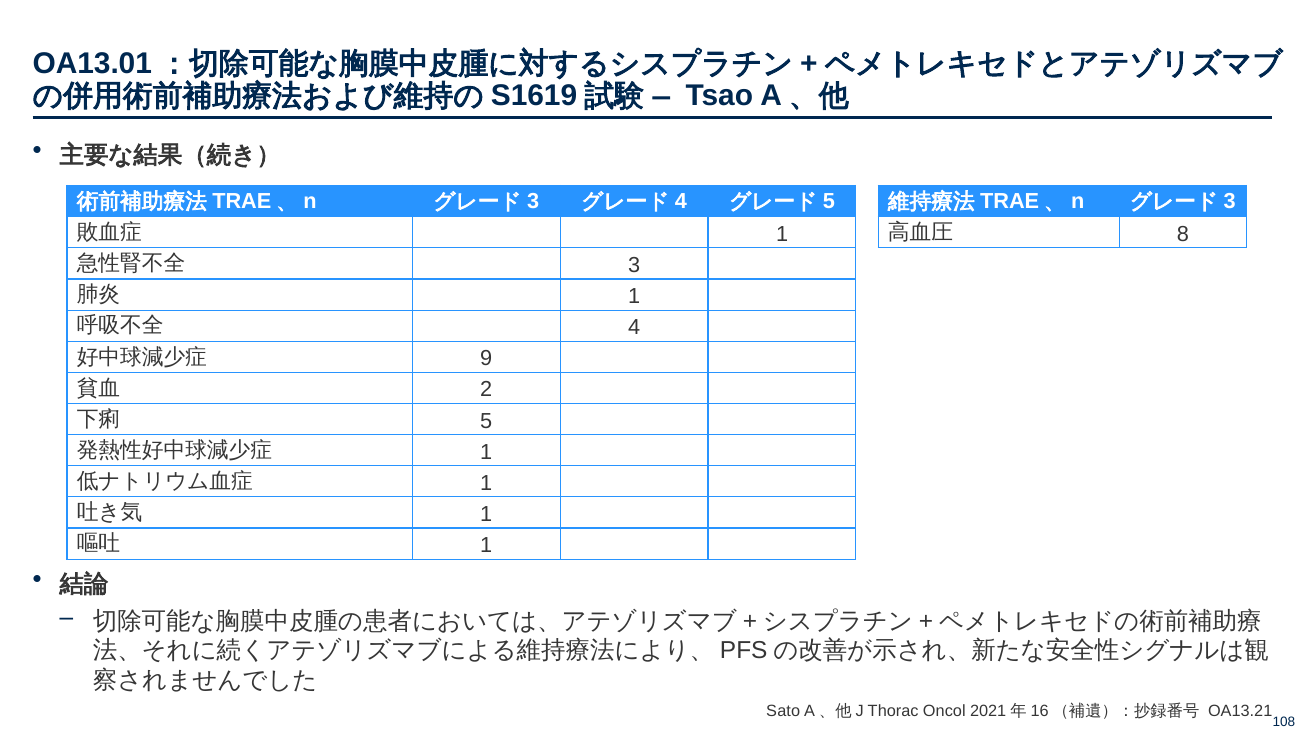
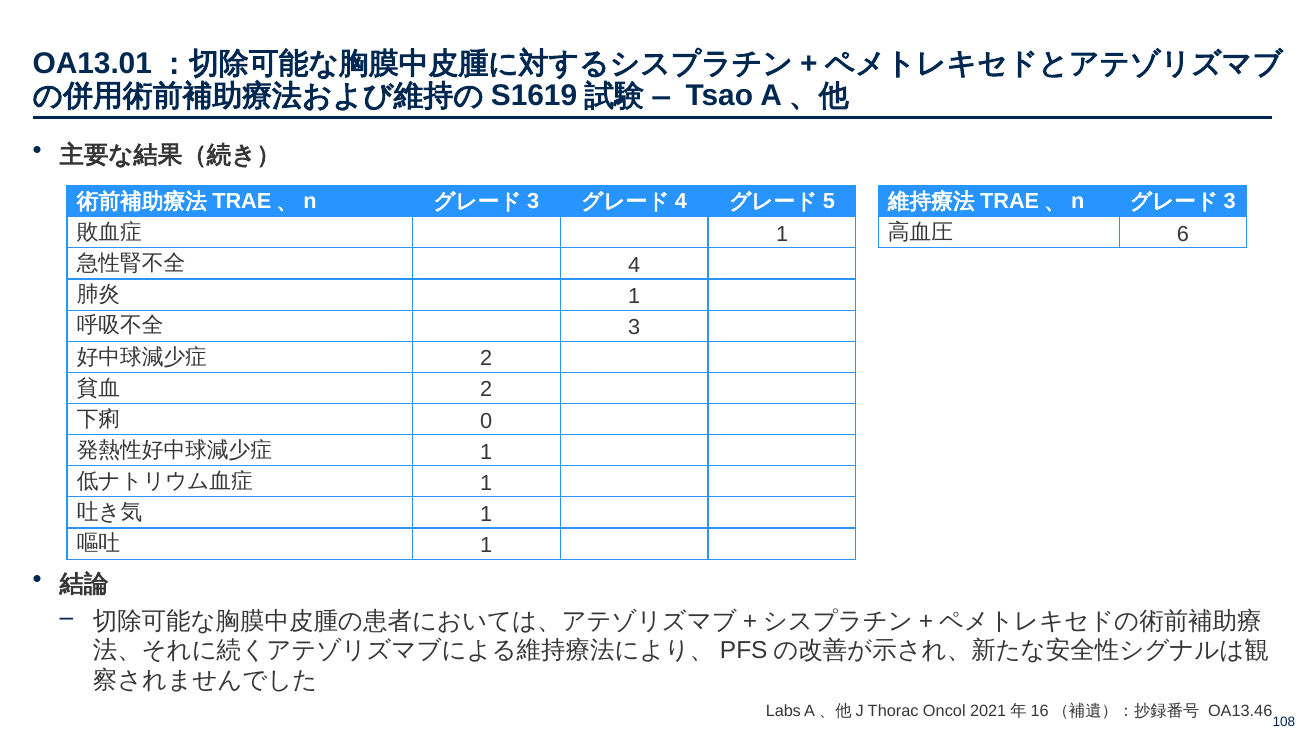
8: 8 -> 6 (1183, 234)
3: 3 -> 4 (634, 265)
4: 4 -> 3 (634, 328)
9: 9 -> 2 (486, 359)
5: 5 -> 0 (486, 421)
Sato: Sato -> Labs (783, 711)
OA13.21: OA13.21 -> OA13.46 (1240, 711)
